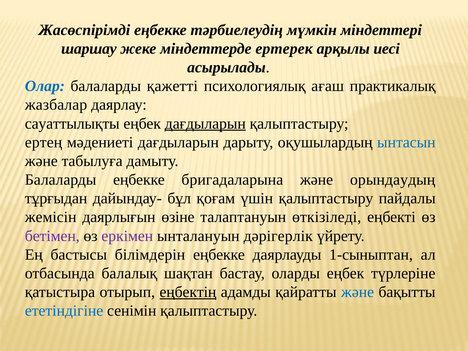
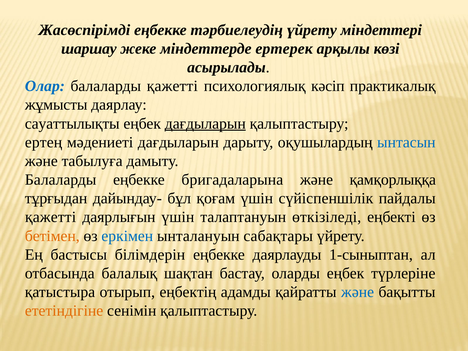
тәрбиелеудің мүмкін: мүмкін -> үйрету (312, 30)
иесі: иесі -> көзі (387, 49)
ағаш: ағаш -> кәсіп (328, 86)
жазбалар: жазбалар -> жұмысты (56, 105)
орындаудың: орындаудың -> қамқорлыққа (393, 180)
үшін қалыптастыру: қалыптастыру -> сүйіспеншілік (326, 198)
жемісін: жемісін -> қажеттi (51, 217)
даярлығын өзіне: өзіне -> үшін (178, 217)
бетімен colour: purple -> orange (52, 236)
еркімен colour: purple -> blue (127, 236)
дәрігерлік: дәрігерлік -> сабақтары (278, 236)
еңбектің underline: present -> none (188, 292)
ететіндігіне colour: blue -> orange (64, 311)
